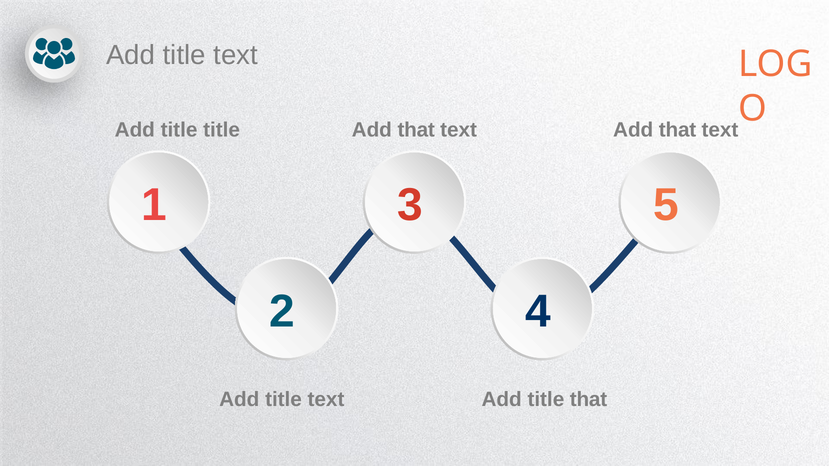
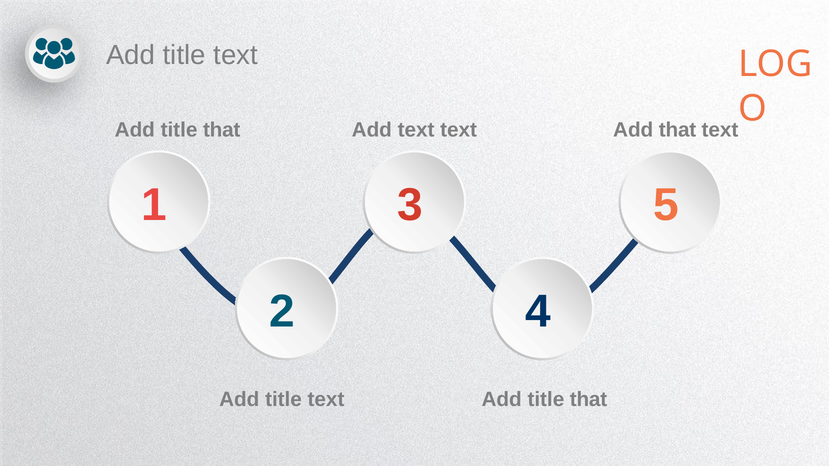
title: title -> that (222, 130)
that: that -> text (416, 130)
